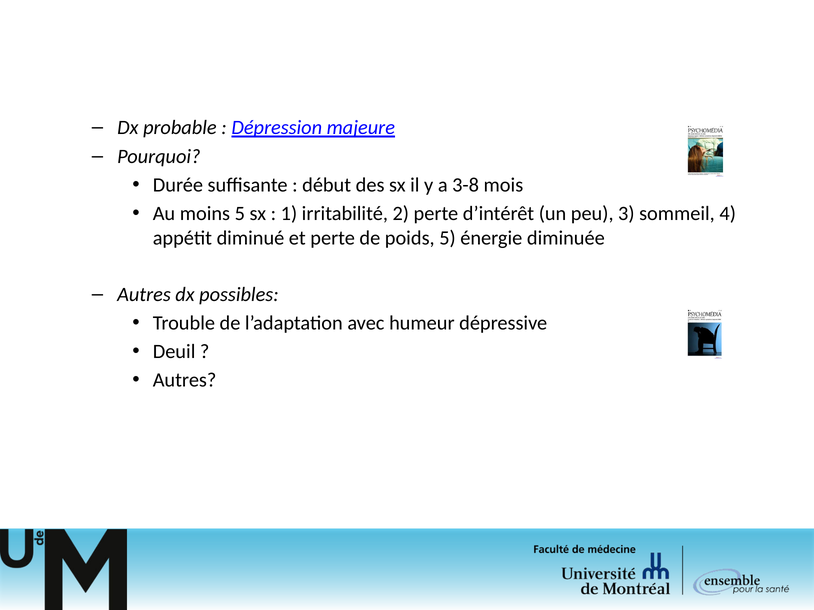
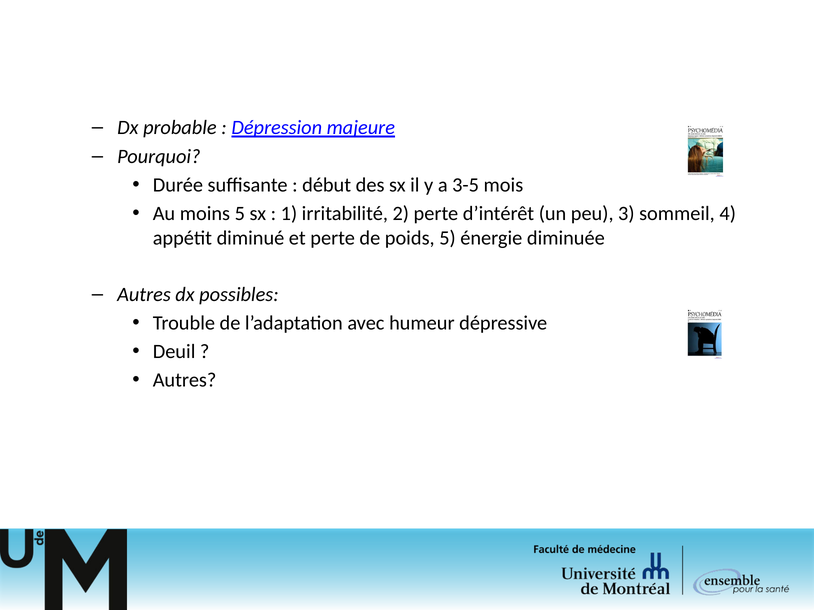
3-8: 3-8 -> 3-5 (466, 185)
